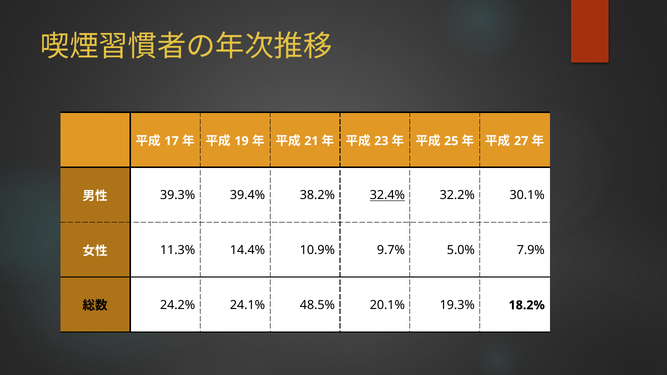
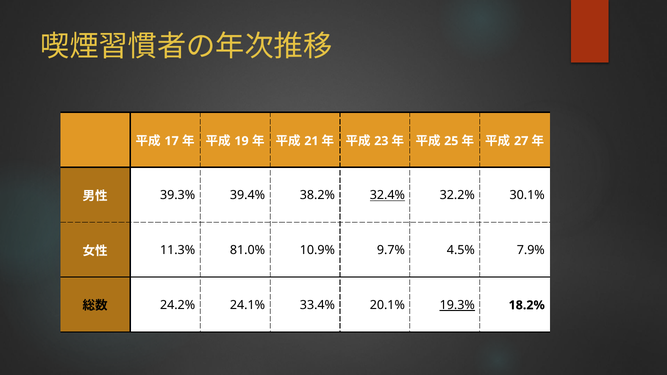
14.4%: 14.4% -> 81.0% (248, 250)
5.0%: 5.0% -> 4.5% (461, 250)
48.5%: 48.5% -> 33.4% (317, 305)
19.3% underline: none -> present (457, 305)
